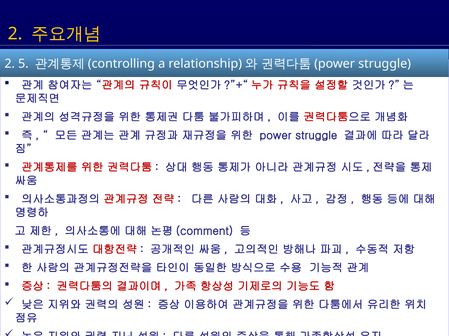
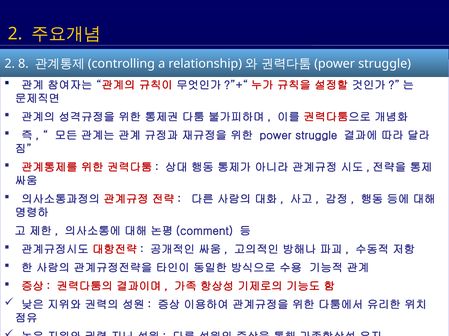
5: 5 -> 8 (23, 64)
